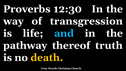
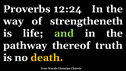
12:30: 12:30 -> 12:24 (68, 9)
transgression: transgression -> strengtheneth (86, 21)
and colour: light blue -> light green (64, 33)
